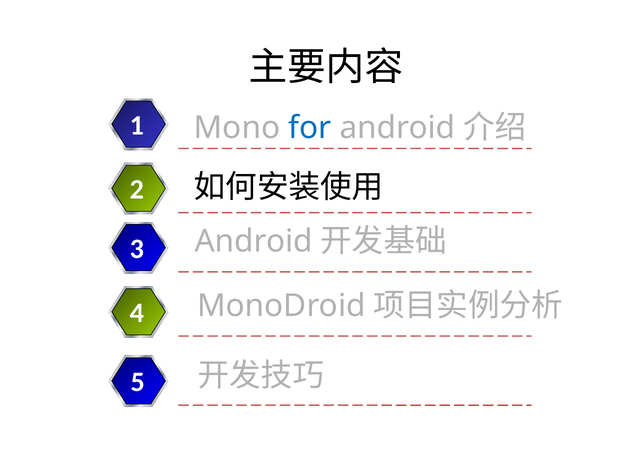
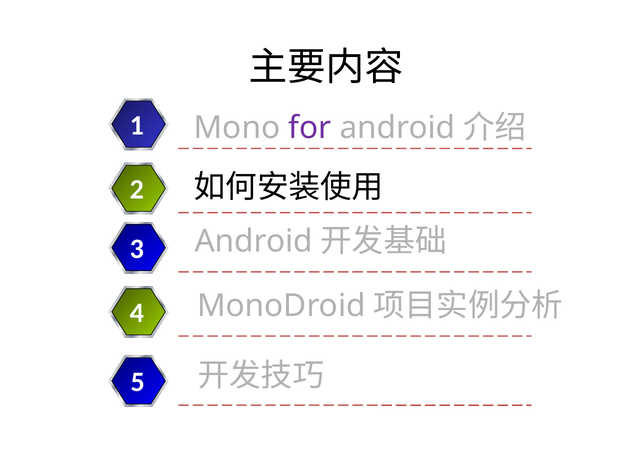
for colour: blue -> purple (310, 128)
